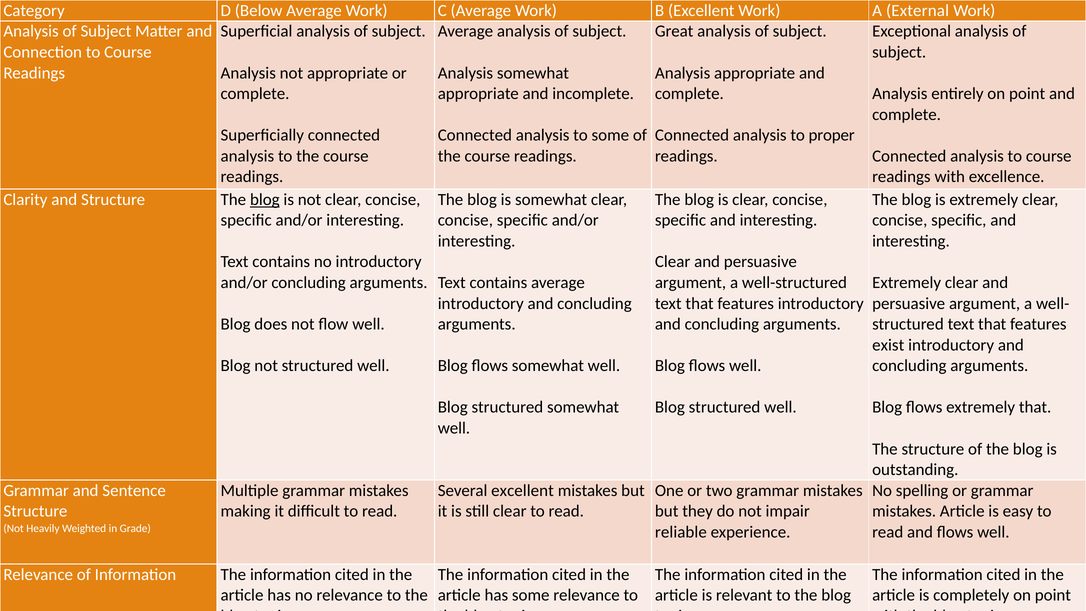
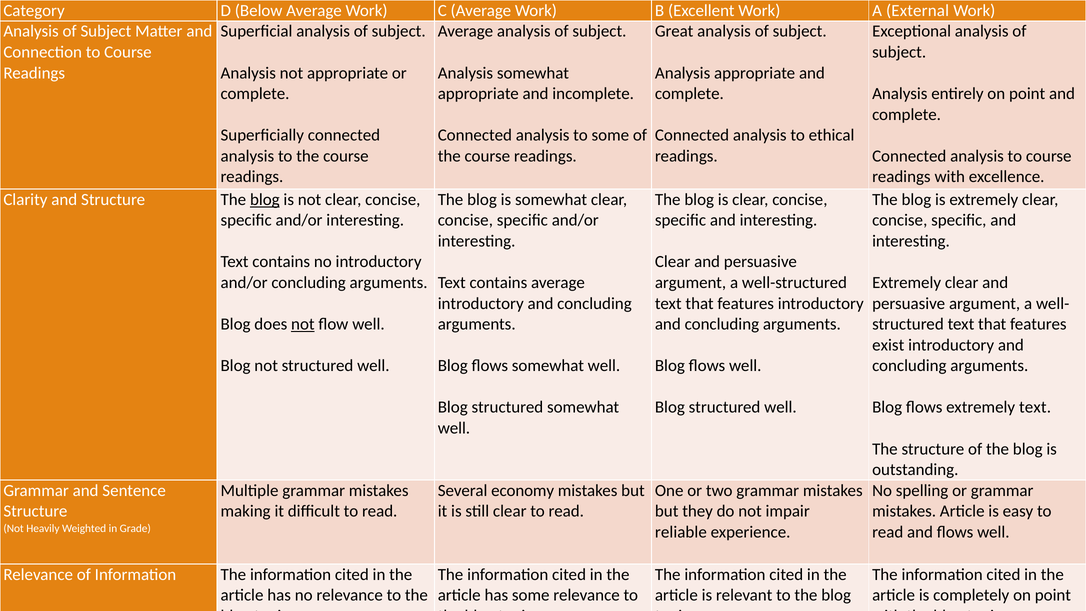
to proper: proper -> ethical (832, 135)
not underline: none -> present (303, 324)
extremely that: that -> text (1035, 407)
Several excellent: excellent -> economy (523, 490)
